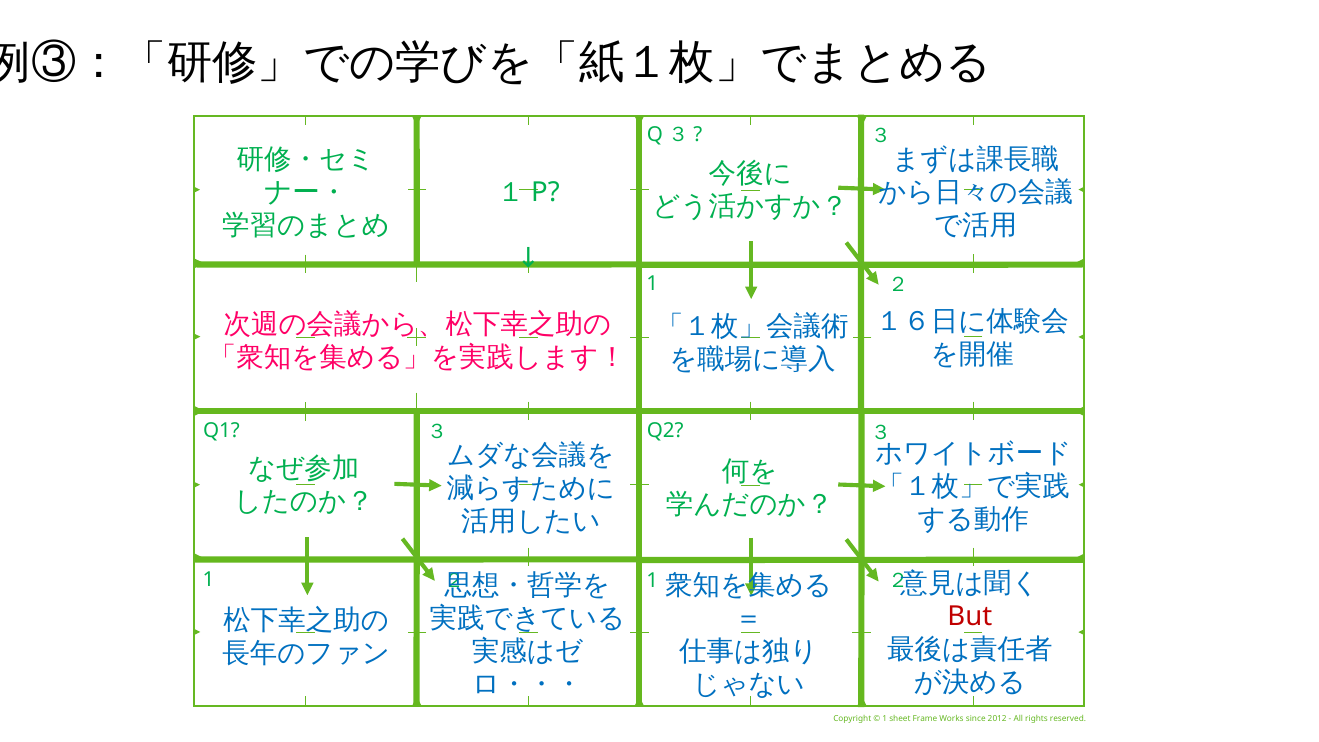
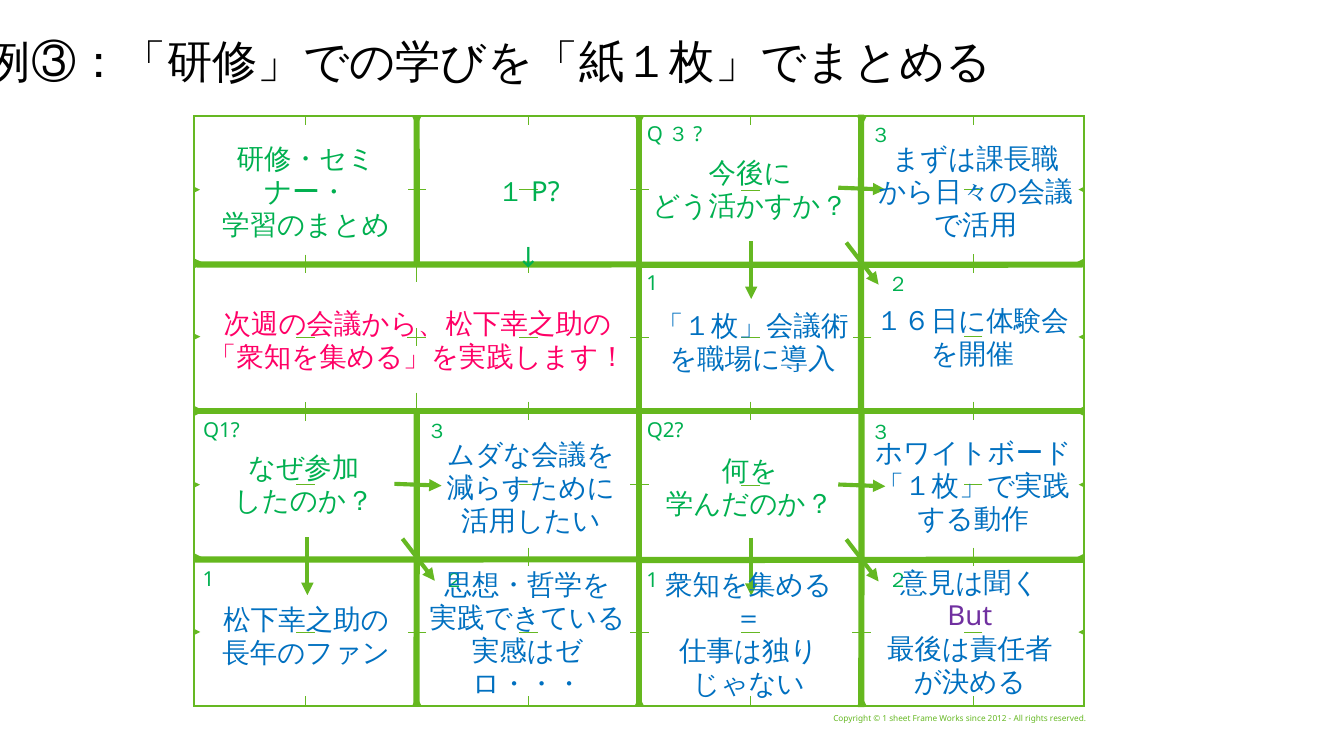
But colour: red -> purple (970, 617)
